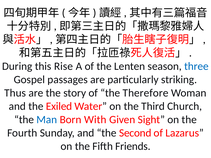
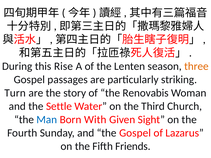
three colour: blue -> orange (196, 66)
Thus: Thus -> Turn (15, 93)
Therefore: Therefore -> Renovabis (146, 93)
Exiled: Exiled -> Settle (59, 106)
the Second: Second -> Gospel (135, 133)
